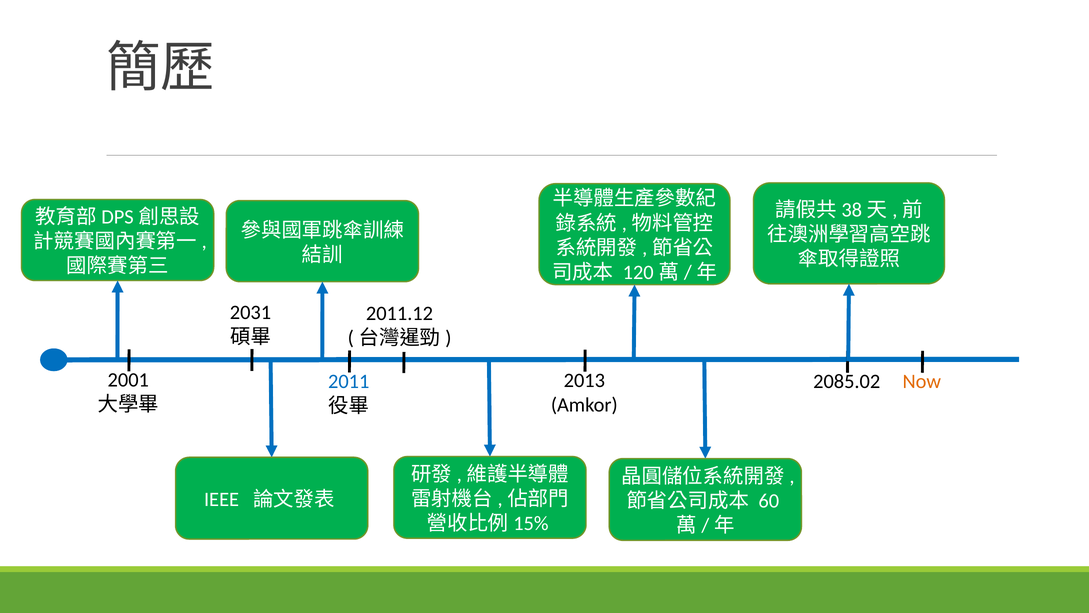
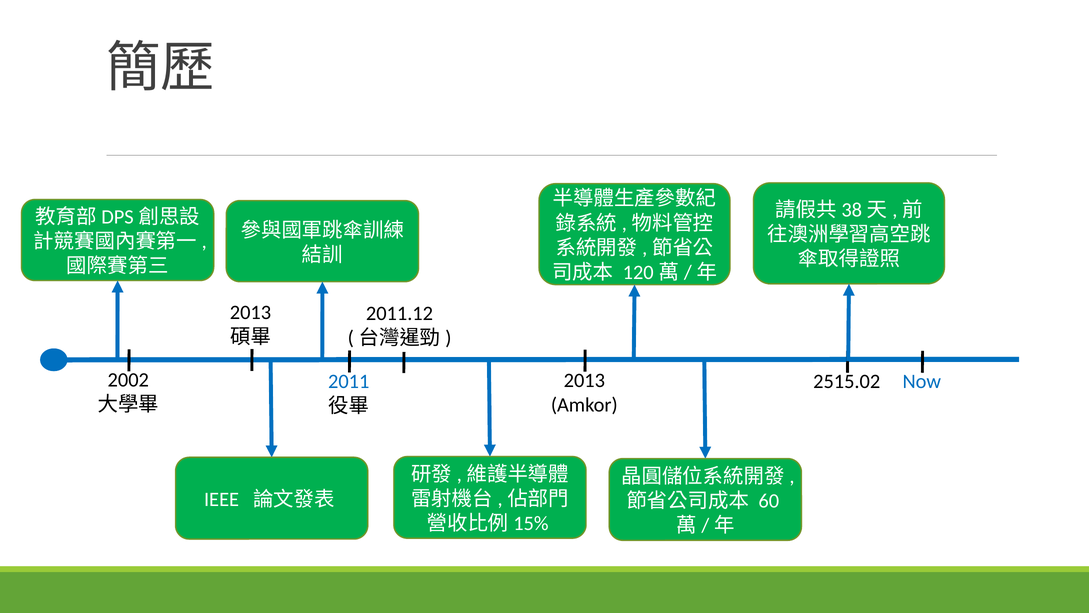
2031: 2031 -> 2013 (250, 312)
2001: 2001 -> 2002 (128, 380)
2085.02: 2085.02 -> 2515.02 (847, 381)
Now colour: orange -> blue (922, 381)
